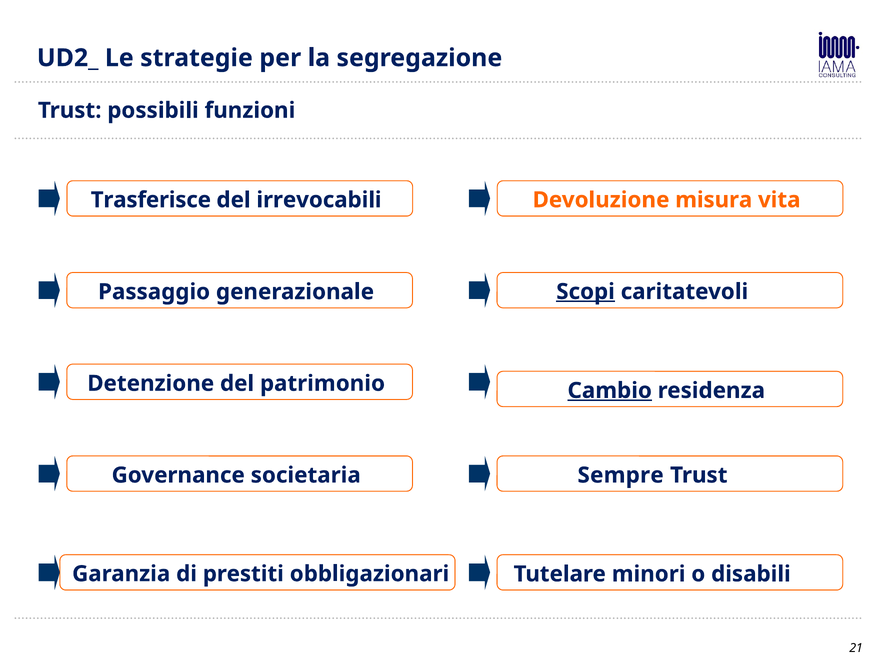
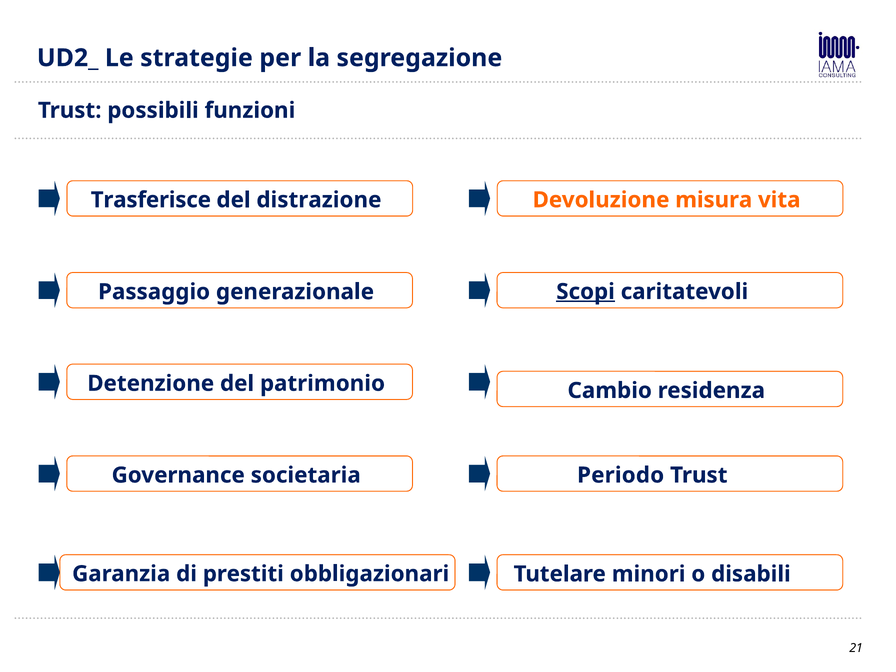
irrevocabili: irrevocabili -> distrazione (319, 200)
Cambio underline: present -> none (610, 391)
Sempre: Sempre -> Periodo (621, 475)
